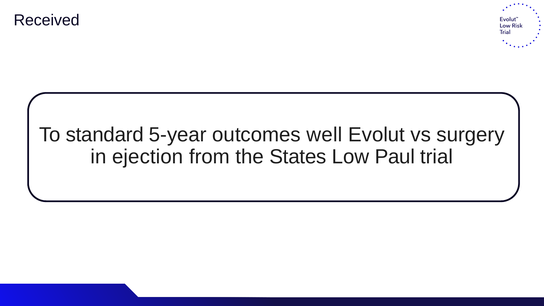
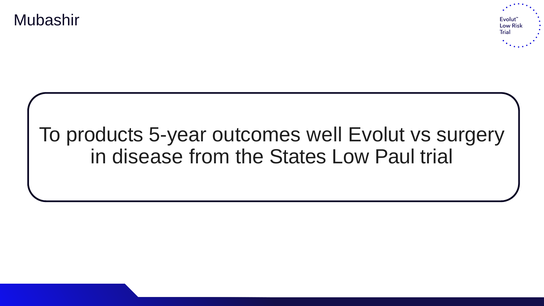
Received: Received -> Mubashir (47, 20)
standard: standard -> products (105, 135)
ejection: ejection -> disease (148, 157)
